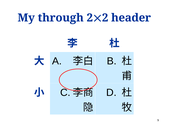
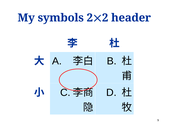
through: through -> symbols (61, 18)
